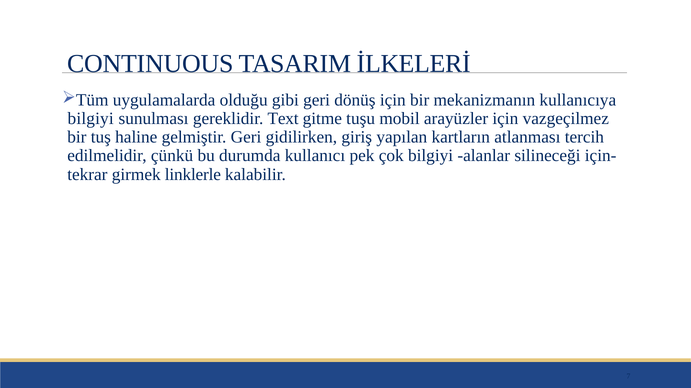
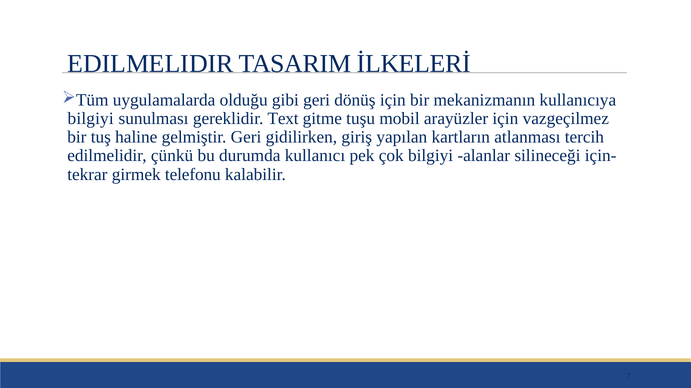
CONTINUOUS: CONTINUOUS -> EDILMELIDIR (150, 64)
linklerle: linklerle -> telefonu (193, 175)
